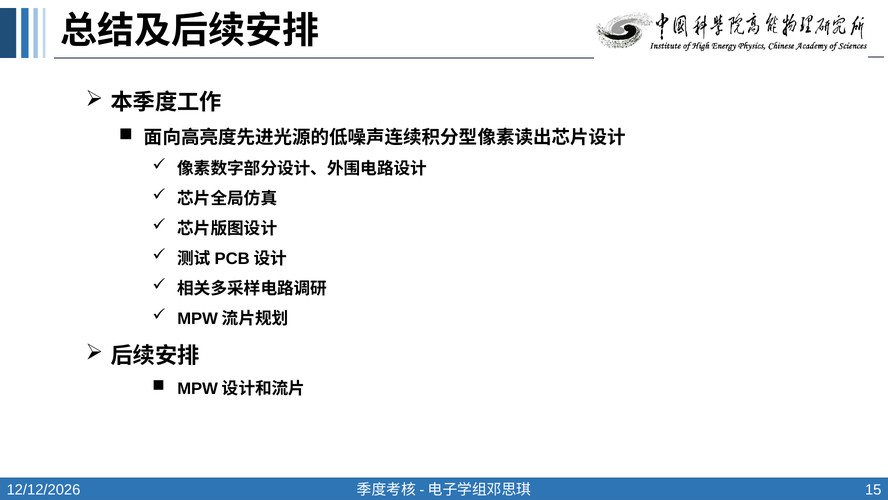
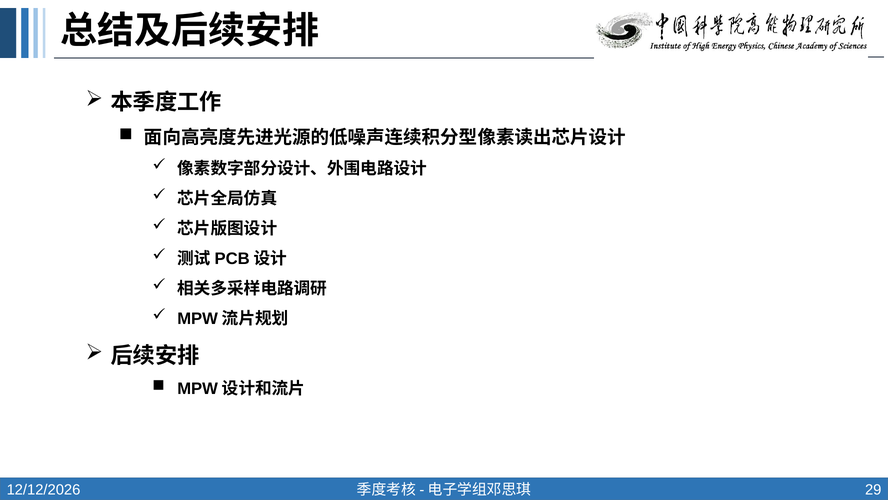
15: 15 -> 29 (873, 489)
